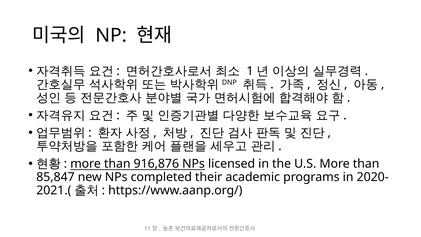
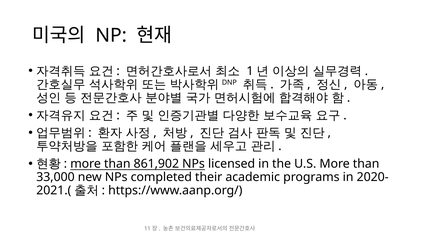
916,876: 916,876 -> 861,902 (156, 164)
85,847: 85,847 -> 33,000 (55, 177)
